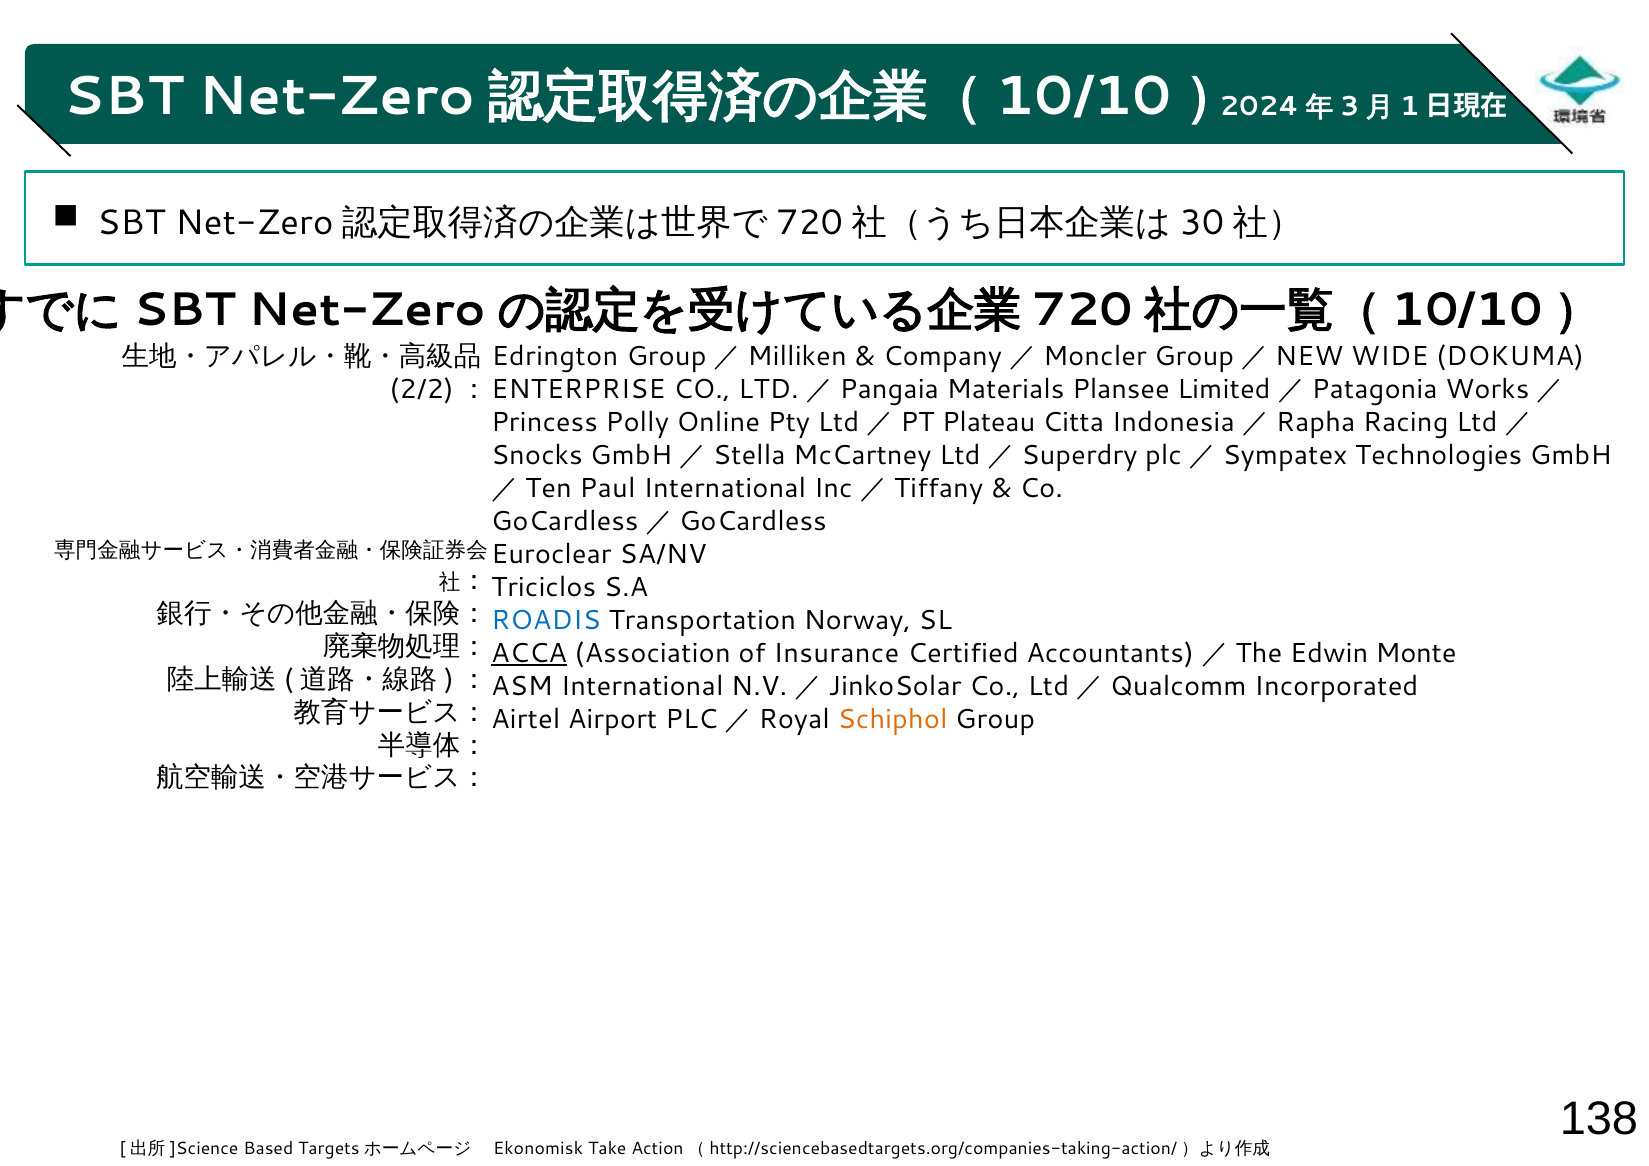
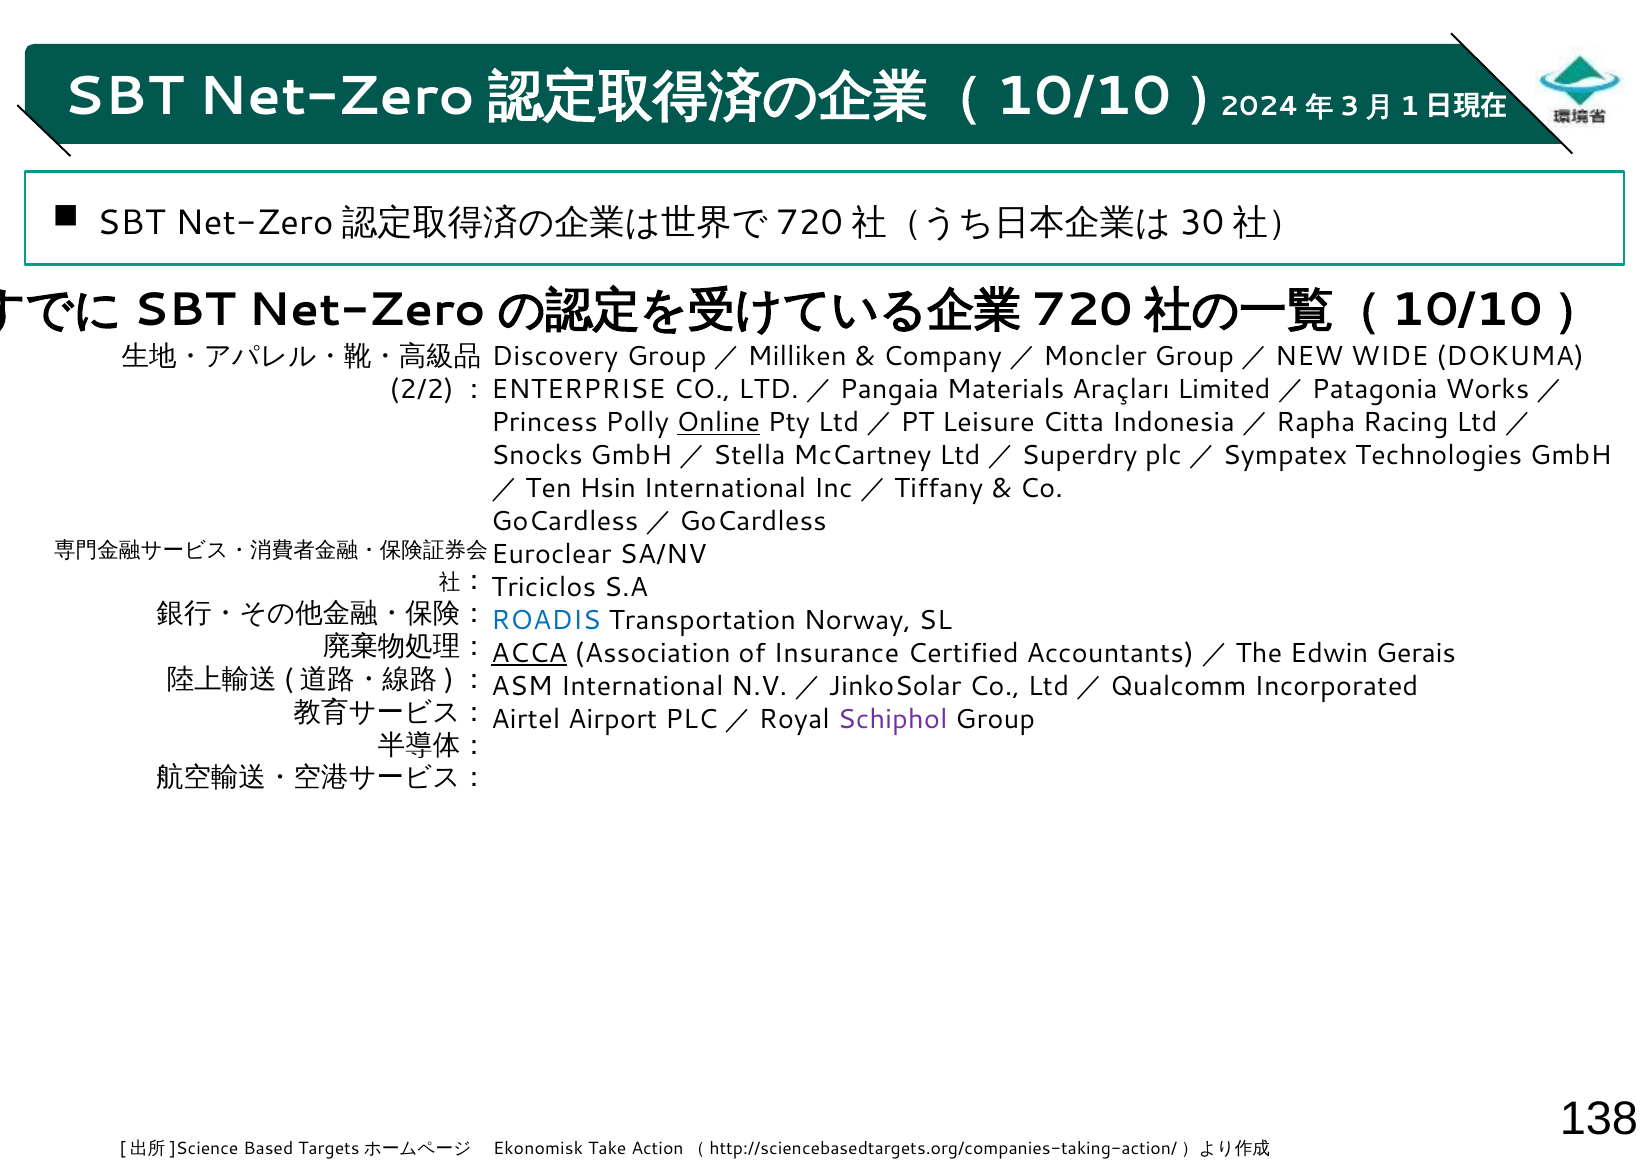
Edrington: Edrington -> Discovery (555, 357)
Plansee: Plansee -> Araçları (1121, 390)
Online underline: none -> present (718, 423)
Plateau: Plateau -> Leisure (988, 423)
Paul: Paul -> Hsin (608, 489)
Monte: Monte -> Gerais (1416, 653)
Schiphol colour: orange -> purple (893, 719)
